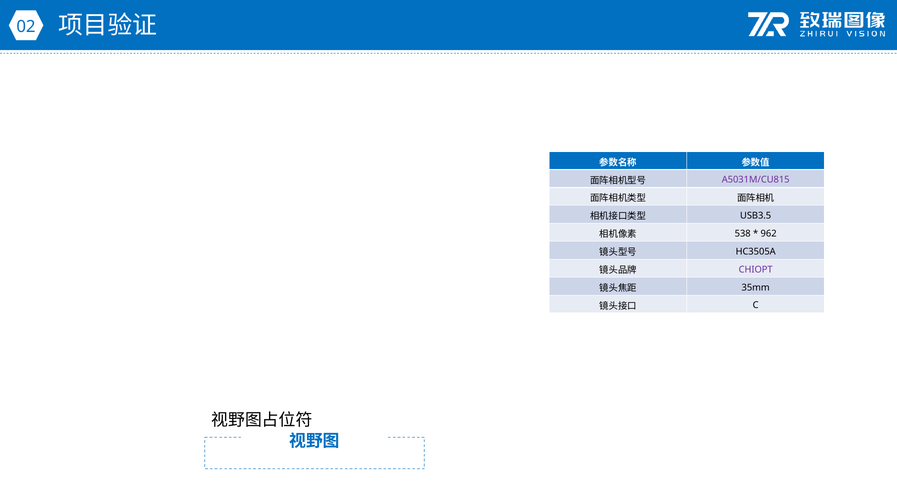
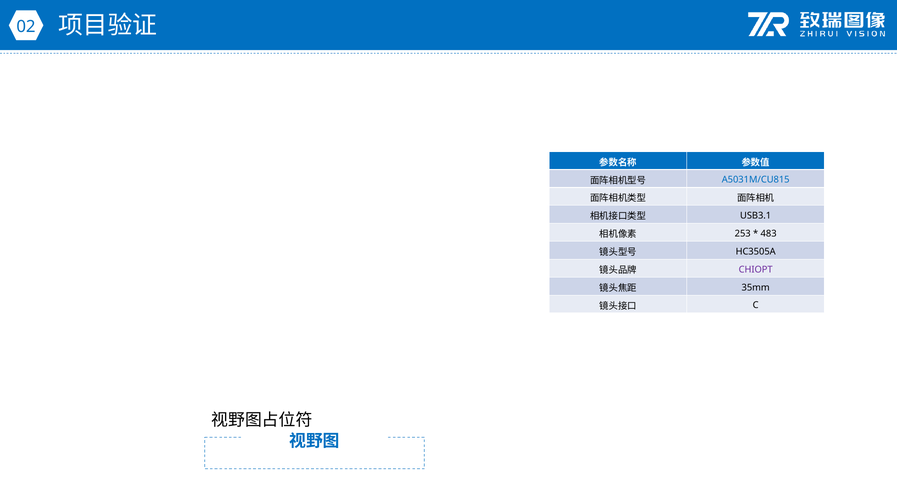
A5031M/CU815 colour: purple -> blue (756, 180)
USB3.5: USB3.5 -> USB3.1 (756, 216)
538: 538 -> 253 (743, 234)
962: 962 -> 483 (769, 234)
